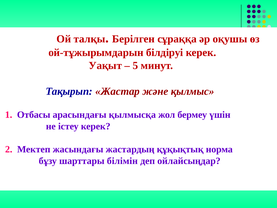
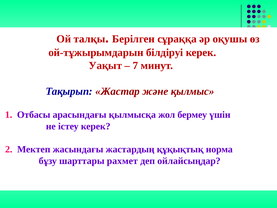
5: 5 -> 7 (135, 65)
білімін: білімін -> рахмет (122, 161)
